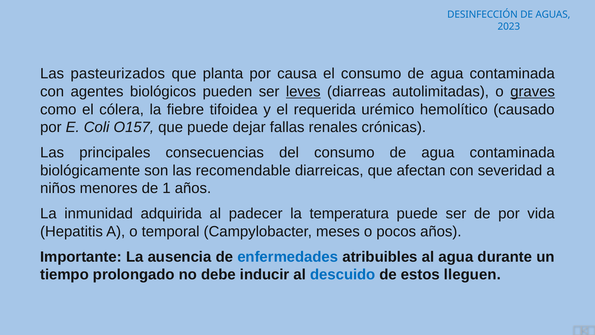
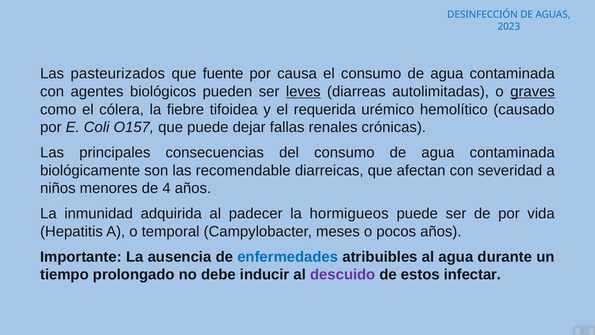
planta: planta -> fuente (223, 74)
1: 1 -> 4 (167, 188)
temperatura: temperatura -> hormigueos (349, 213)
descuido colour: blue -> purple (343, 274)
lleguen: lleguen -> infectar (472, 274)
